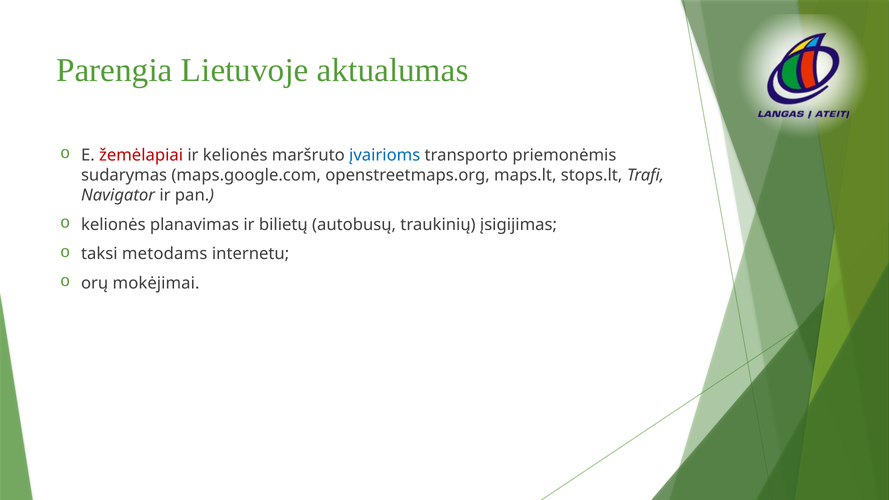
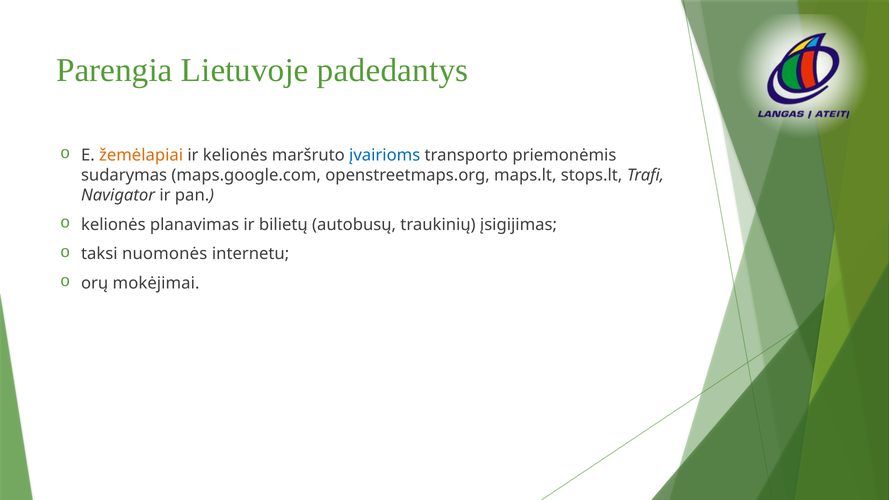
aktualumas: aktualumas -> padedantys (393, 70)
žemėlapiai colour: red -> orange (141, 155)
metodams: metodams -> nuomonės (165, 254)
